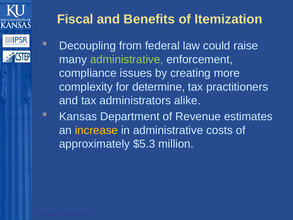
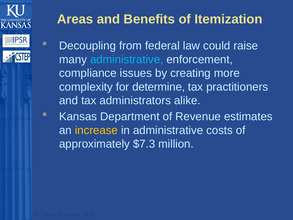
Fiscal: Fiscal -> Areas (75, 19)
administrative colour: light green -> light blue (127, 59)
$5.3: $5.3 -> $7.3 (144, 144)
